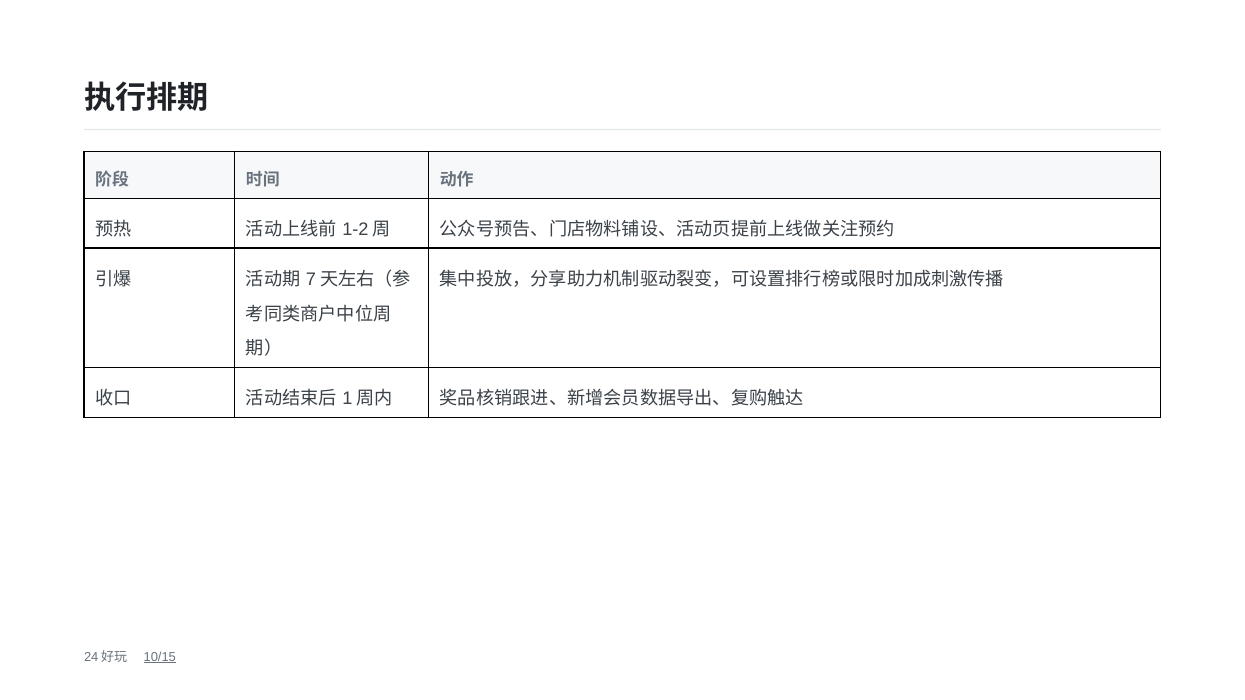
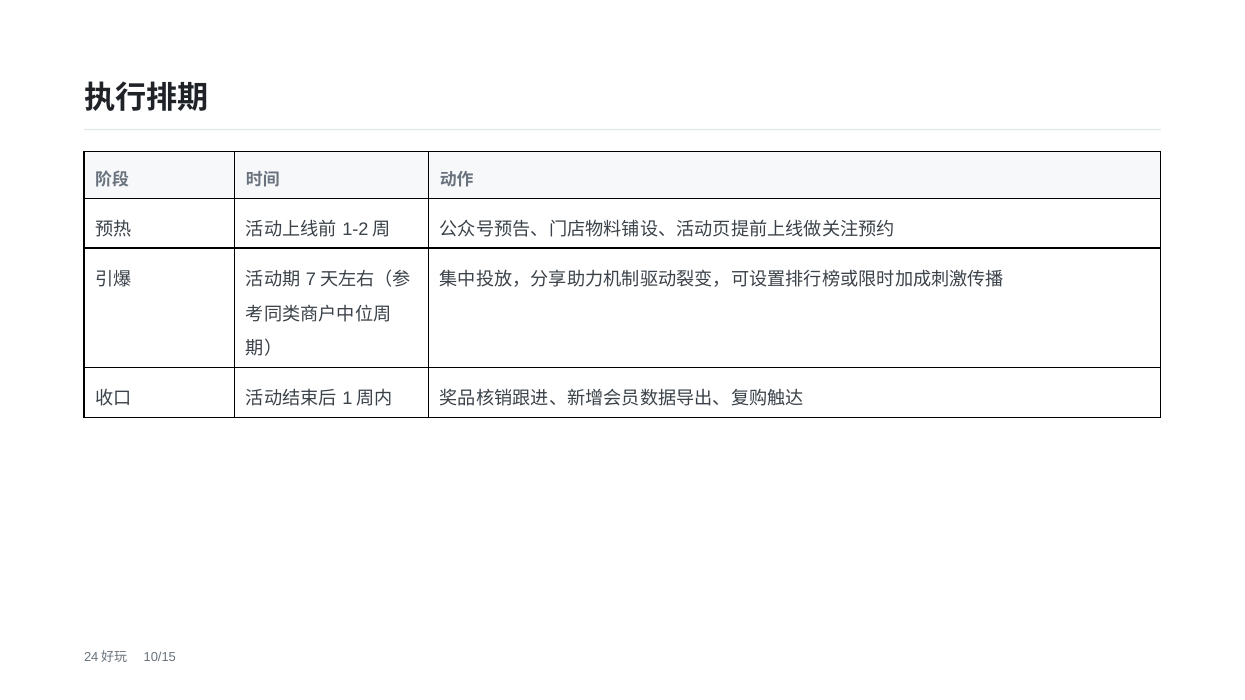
10/15 underline: present -> none (160, 657)
